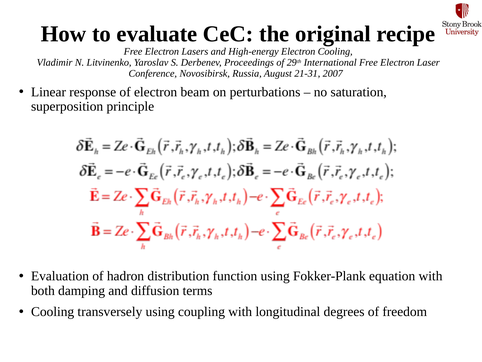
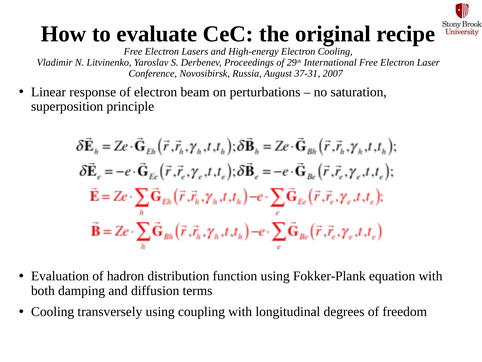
21-31: 21-31 -> 37-31 (307, 73)
